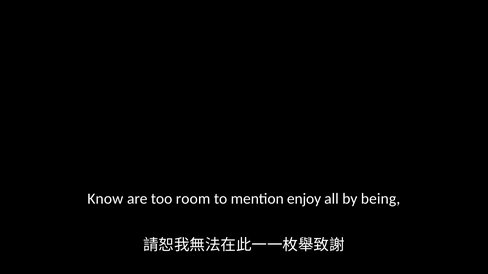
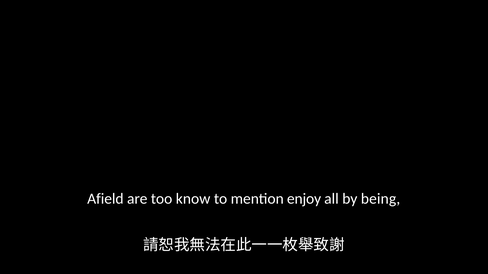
Know: Know -> Afield (105, 199)
room: room -> know (193, 199)
